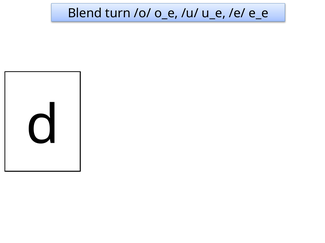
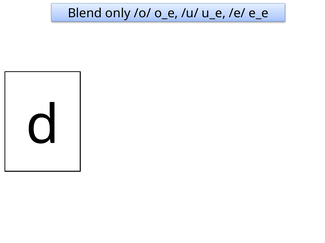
turn: turn -> only (118, 13)
